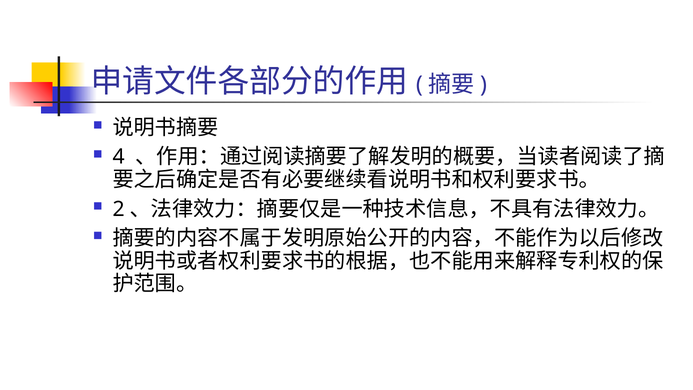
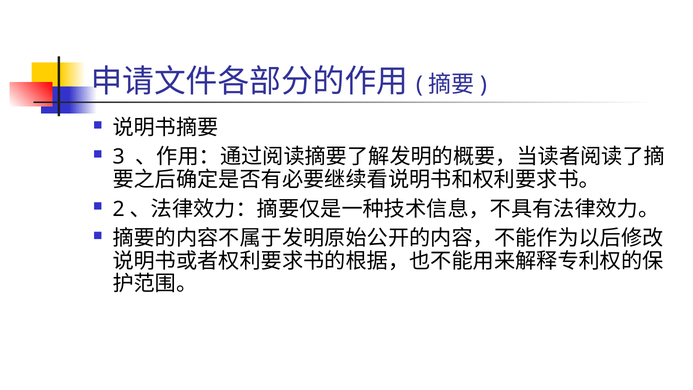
4: 4 -> 3 (119, 157)
